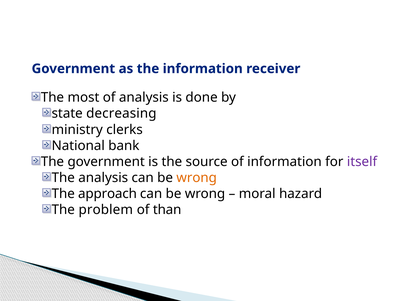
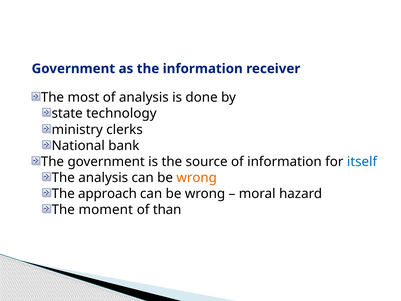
decreasing: decreasing -> technology (121, 113)
itself colour: purple -> blue (362, 162)
problem: problem -> moment (106, 210)
